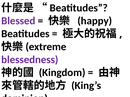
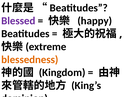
blessedness colour: purple -> orange (30, 60)
